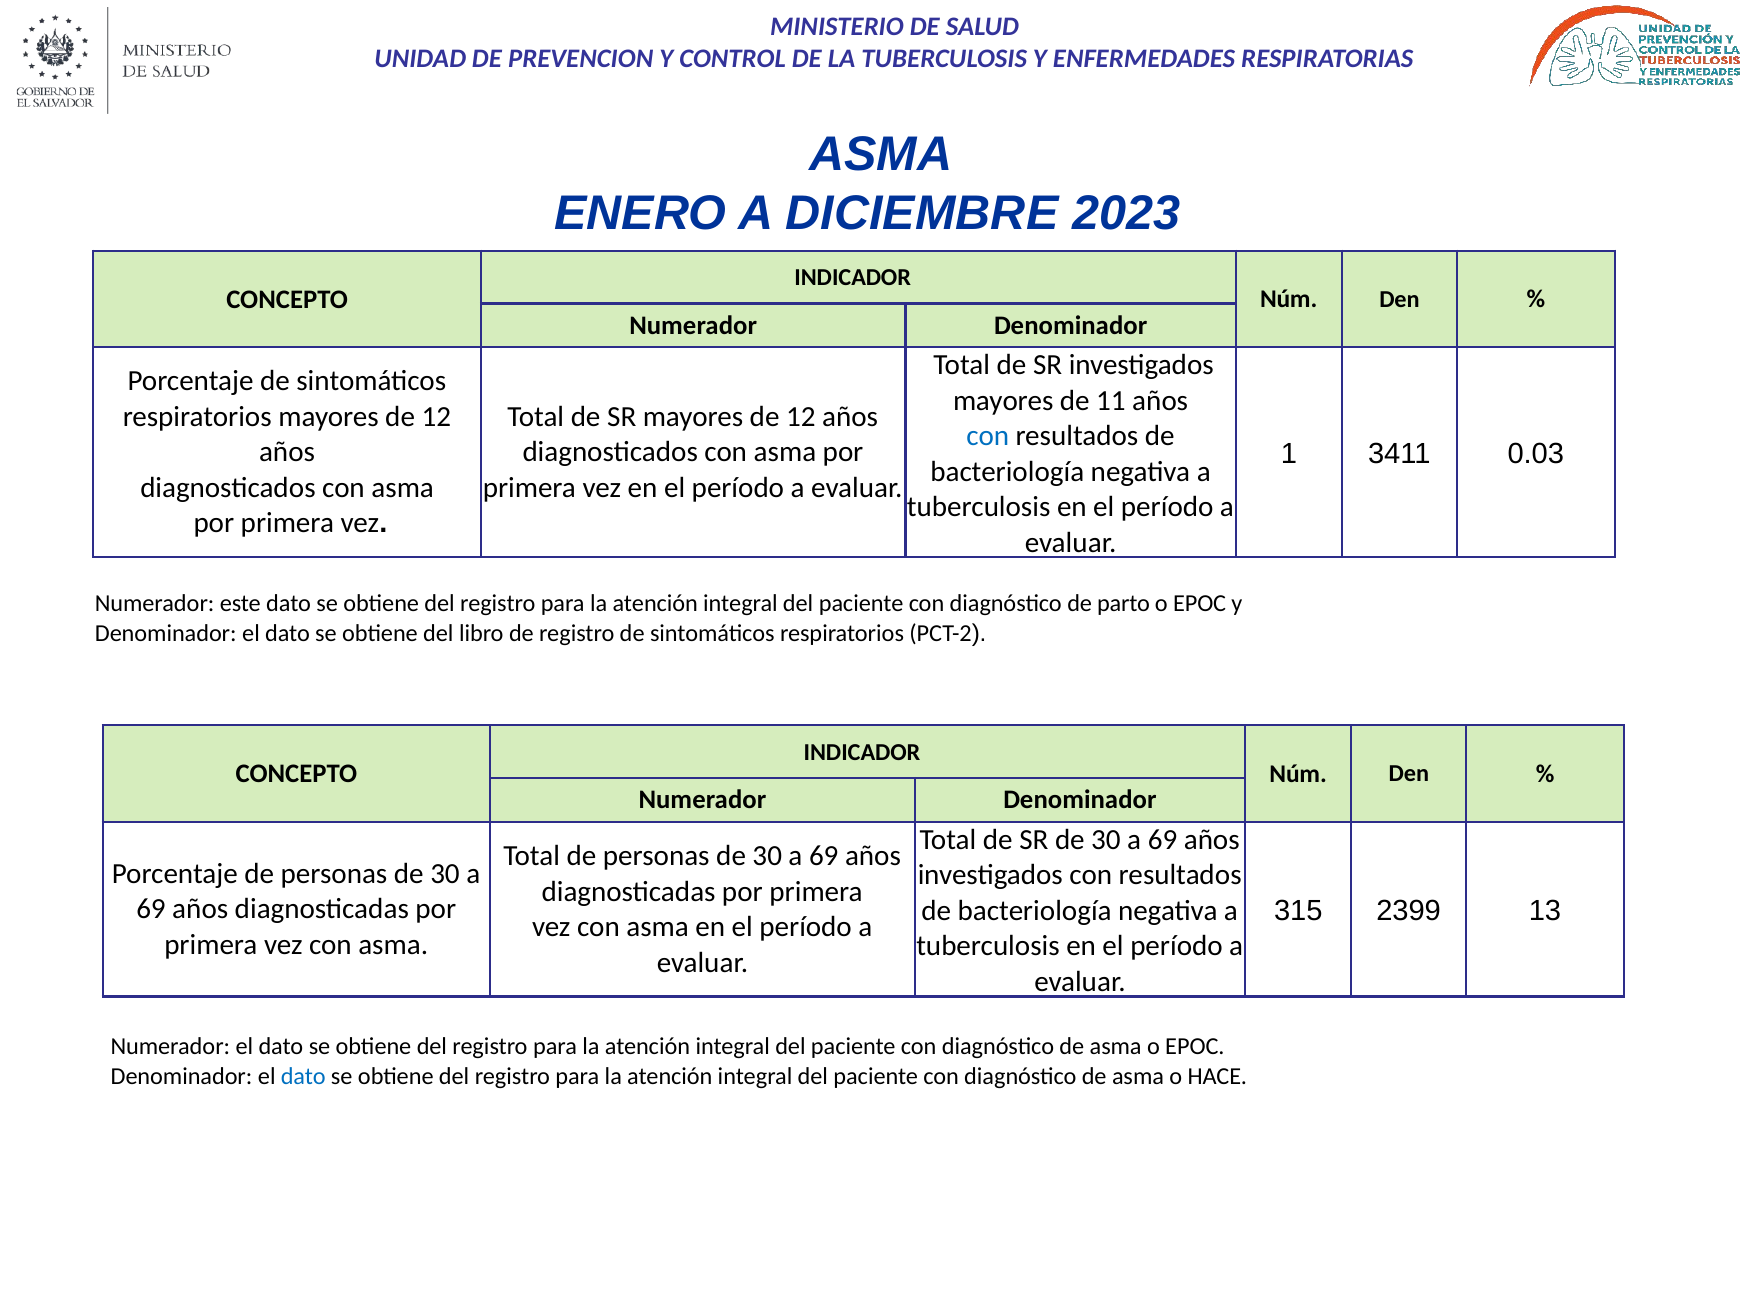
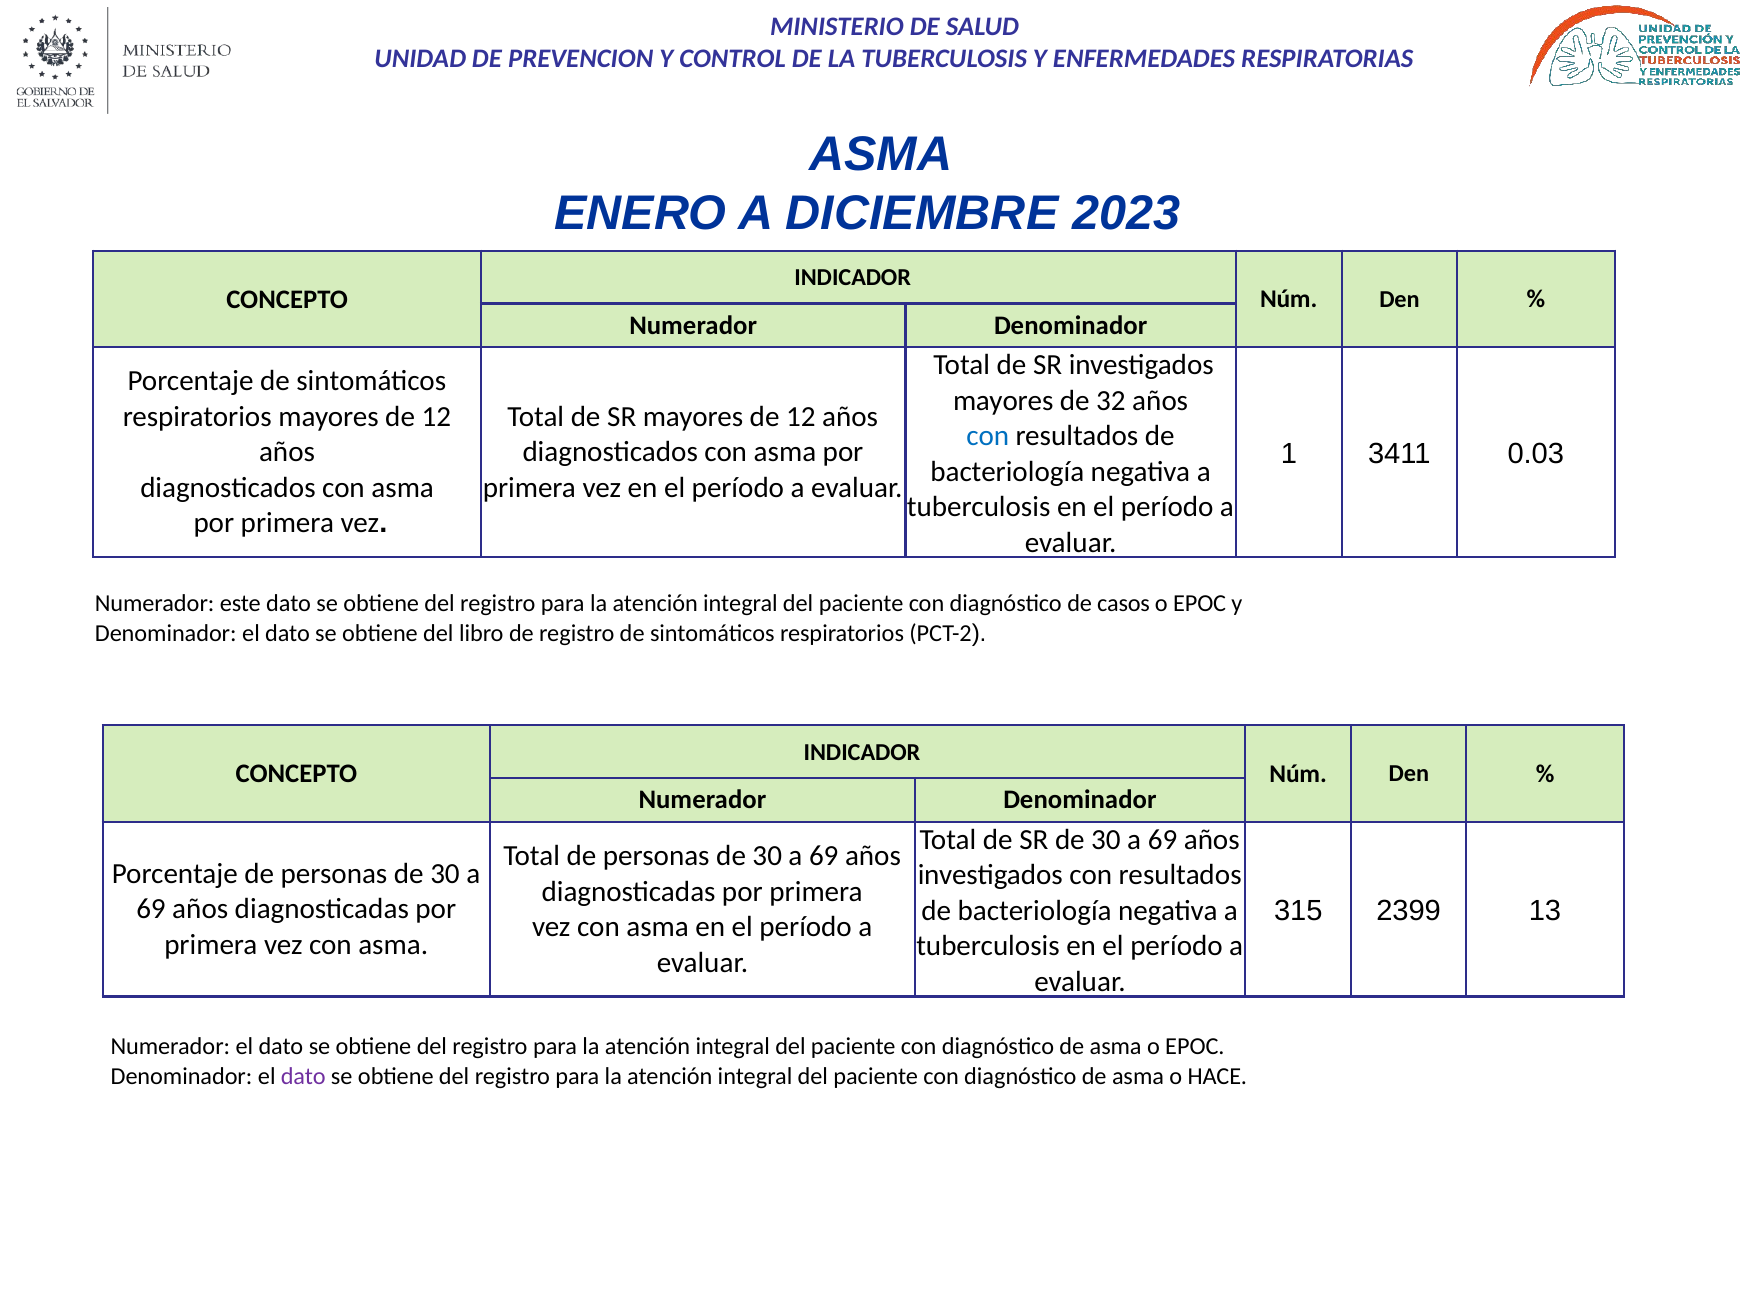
11: 11 -> 32 (1111, 401)
parto: parto -> casos (1124, 604)
dato colour: blue -> purple (303, 1076)
